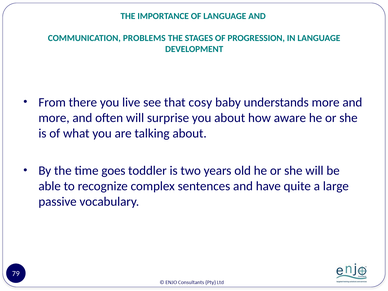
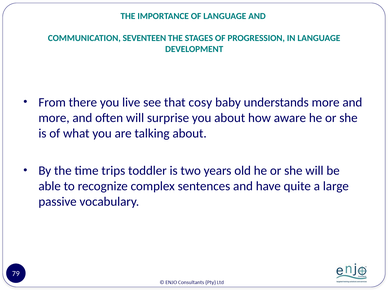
PROBLEMS: PROBLEMS -> SEVENTEEN (144, 38)
goes: goes -> trips (113, 171)
